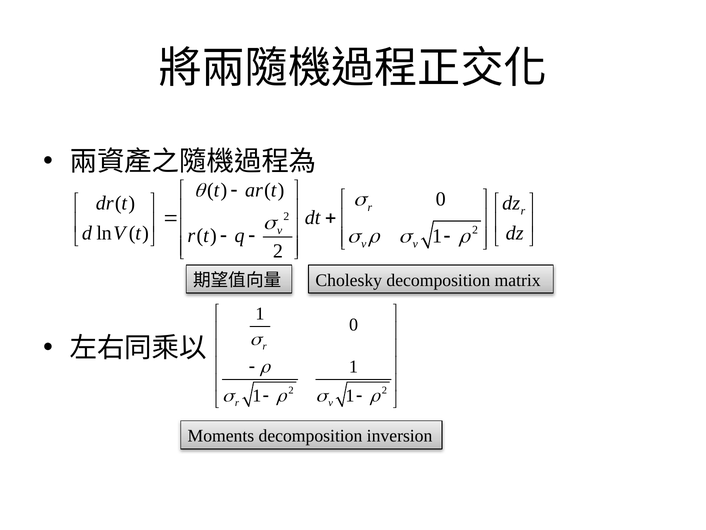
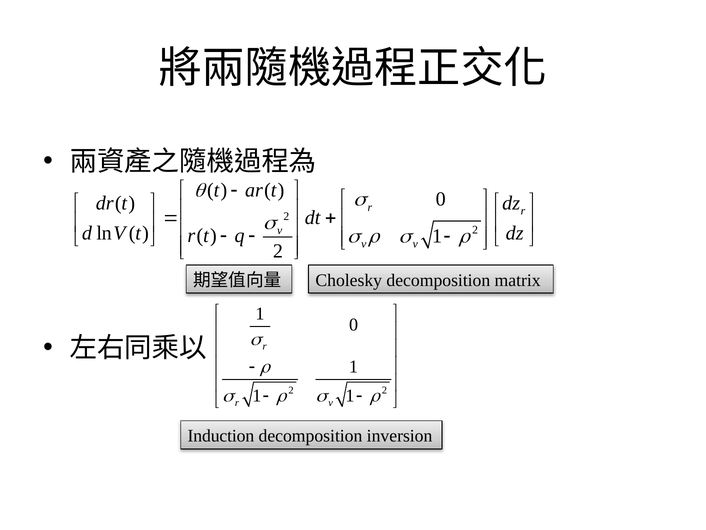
Moments: Moments -> Induction (221, 436)
